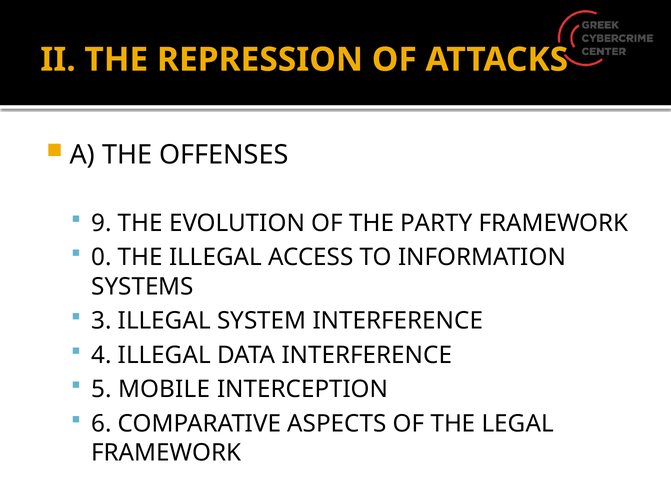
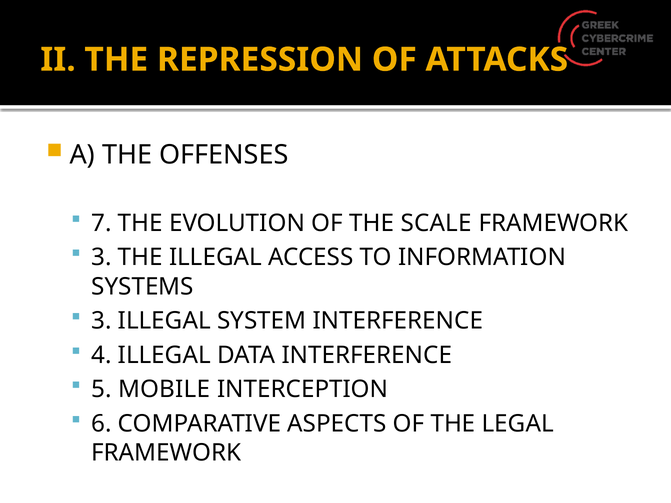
9: 9 -> 7 (101, 223)
PARTY: PARTY -> SCALE (436, 223)
0: 0 -> 3 (101, 258)
